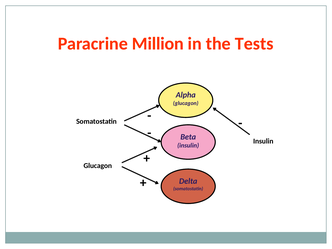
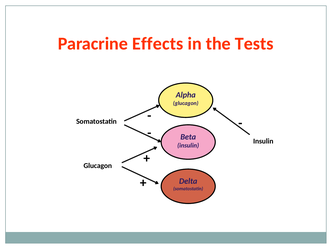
Million: Million -> Effects (158, 44)
